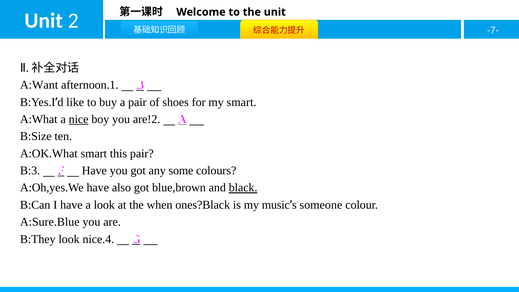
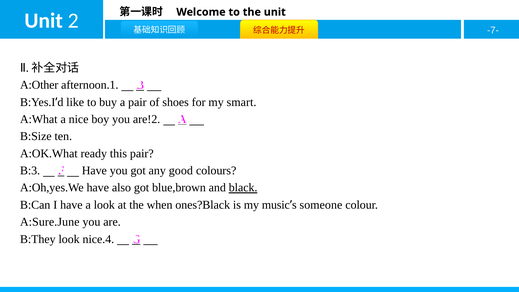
A:Want: A:Want -> A:Other (39, 85)
nice underline: present -> none (79, 119)
A:OK.What smart: smart -> ready (94, 153)
some: some -> good (181, 171)
A:Sure.Blue: A:Sure.Blue -> A:Sure.June (50, 222)
